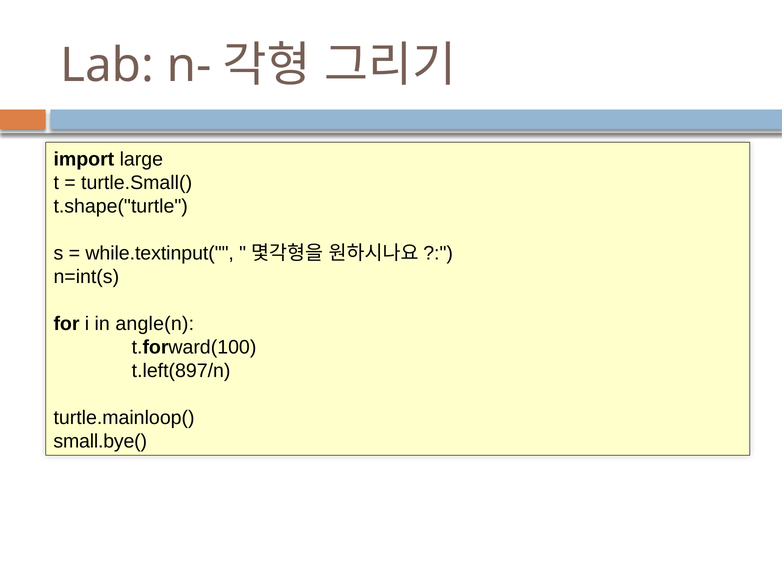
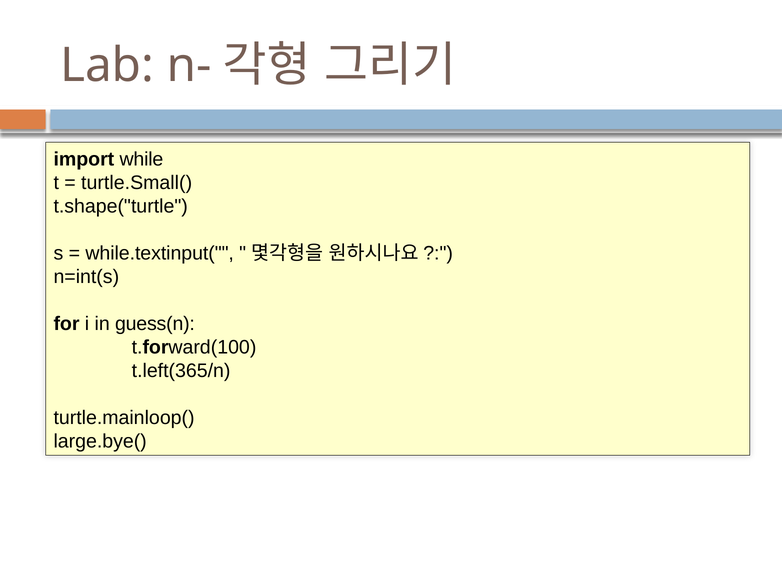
large: large -> while (141, 159)
angle(n: angle(n -> guess(n (155, 323)
t.left(897/n: t.left(897/n -> t.left(365/n (181, 370)
small.bye(: small.bye( -> large.bye( (100, 441)
